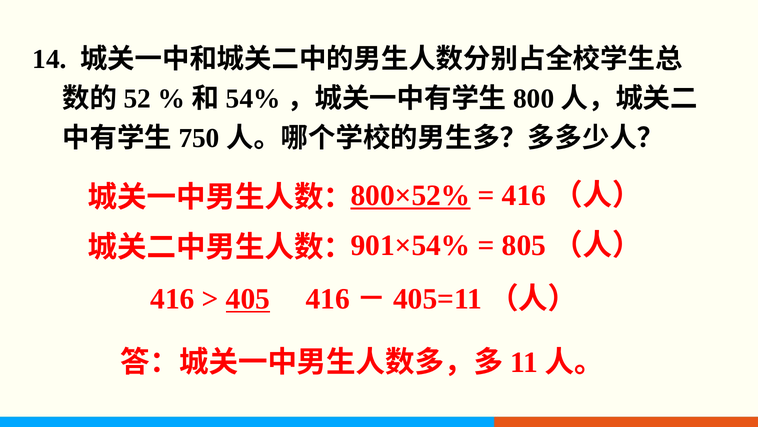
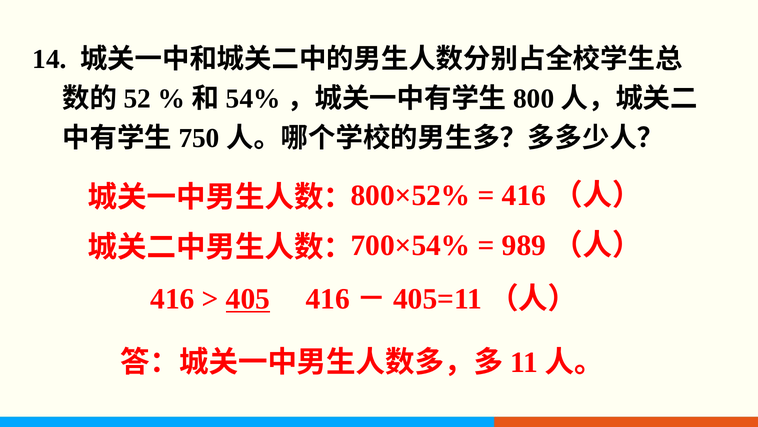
800×52% underline: present -> none (411, 195)
901×54%: 901×54% -> 700×54% (411, 245)
805: 805 -> 989 (524, 245)
